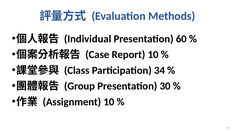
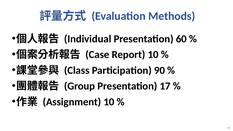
34: 34 -> 90 (160, 70)
30: 30 -> 17 (165, 86)
